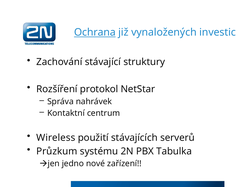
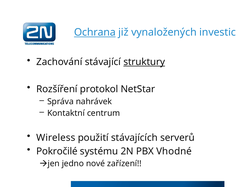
struktury underline: none -> present (144, 62)
Průzkum: Průzkum -> Pokročilé (57, 151)
Tabulka: Tabulka -> Vhodné (174, 151)
